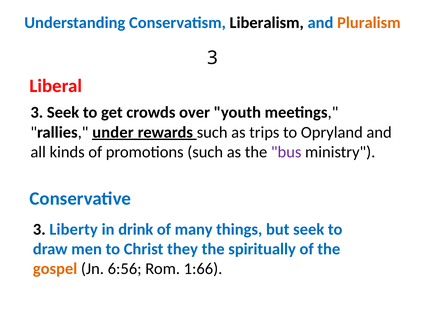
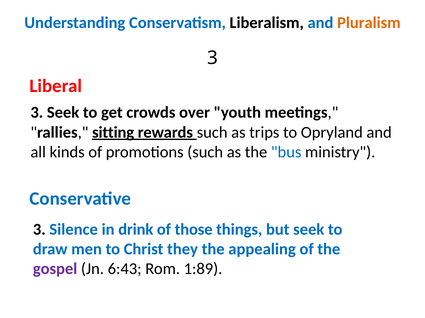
under: under -> sitting (113, 133)
bus colour: purple -> blue (286, 152)
Liberty: Liberty -> Silence (74, 230)
many: many -> those (194, 230)
spiritually: spiritually -> appealing (262, 250)
gospel colour: orange -> purple (55, 270)
6:56: 6:56 -> 6:43 (125, 270)
1:66: 1:66 -> 1:89 (203, 270)
